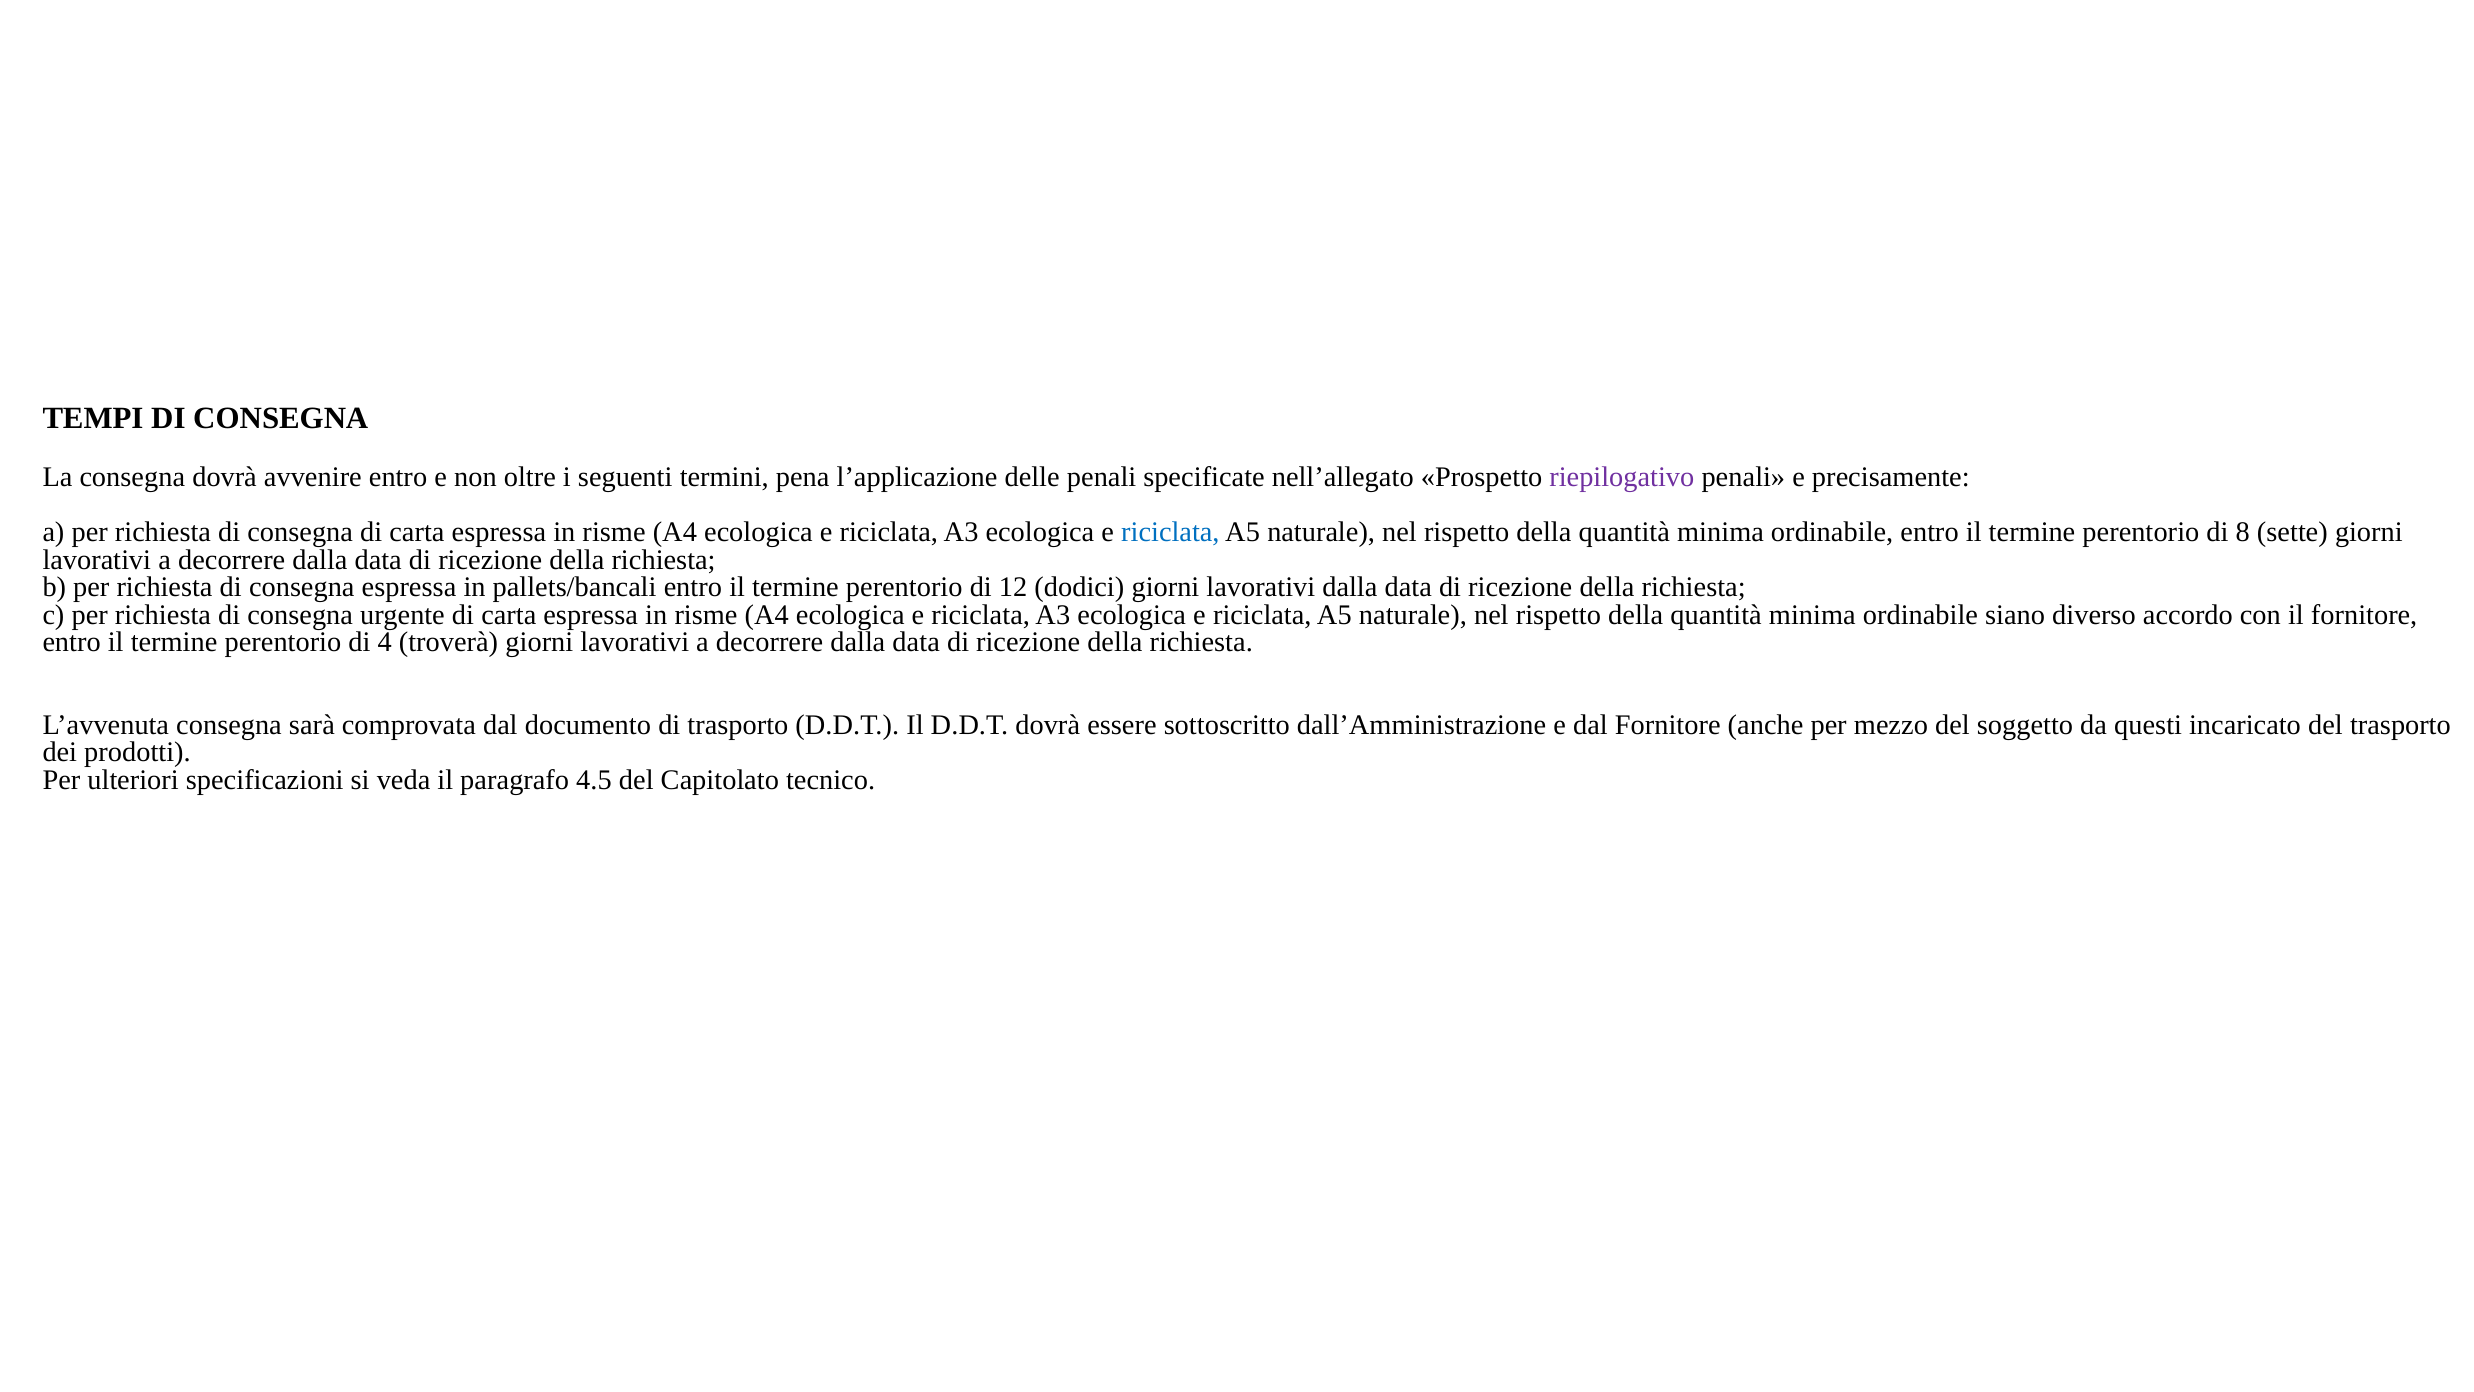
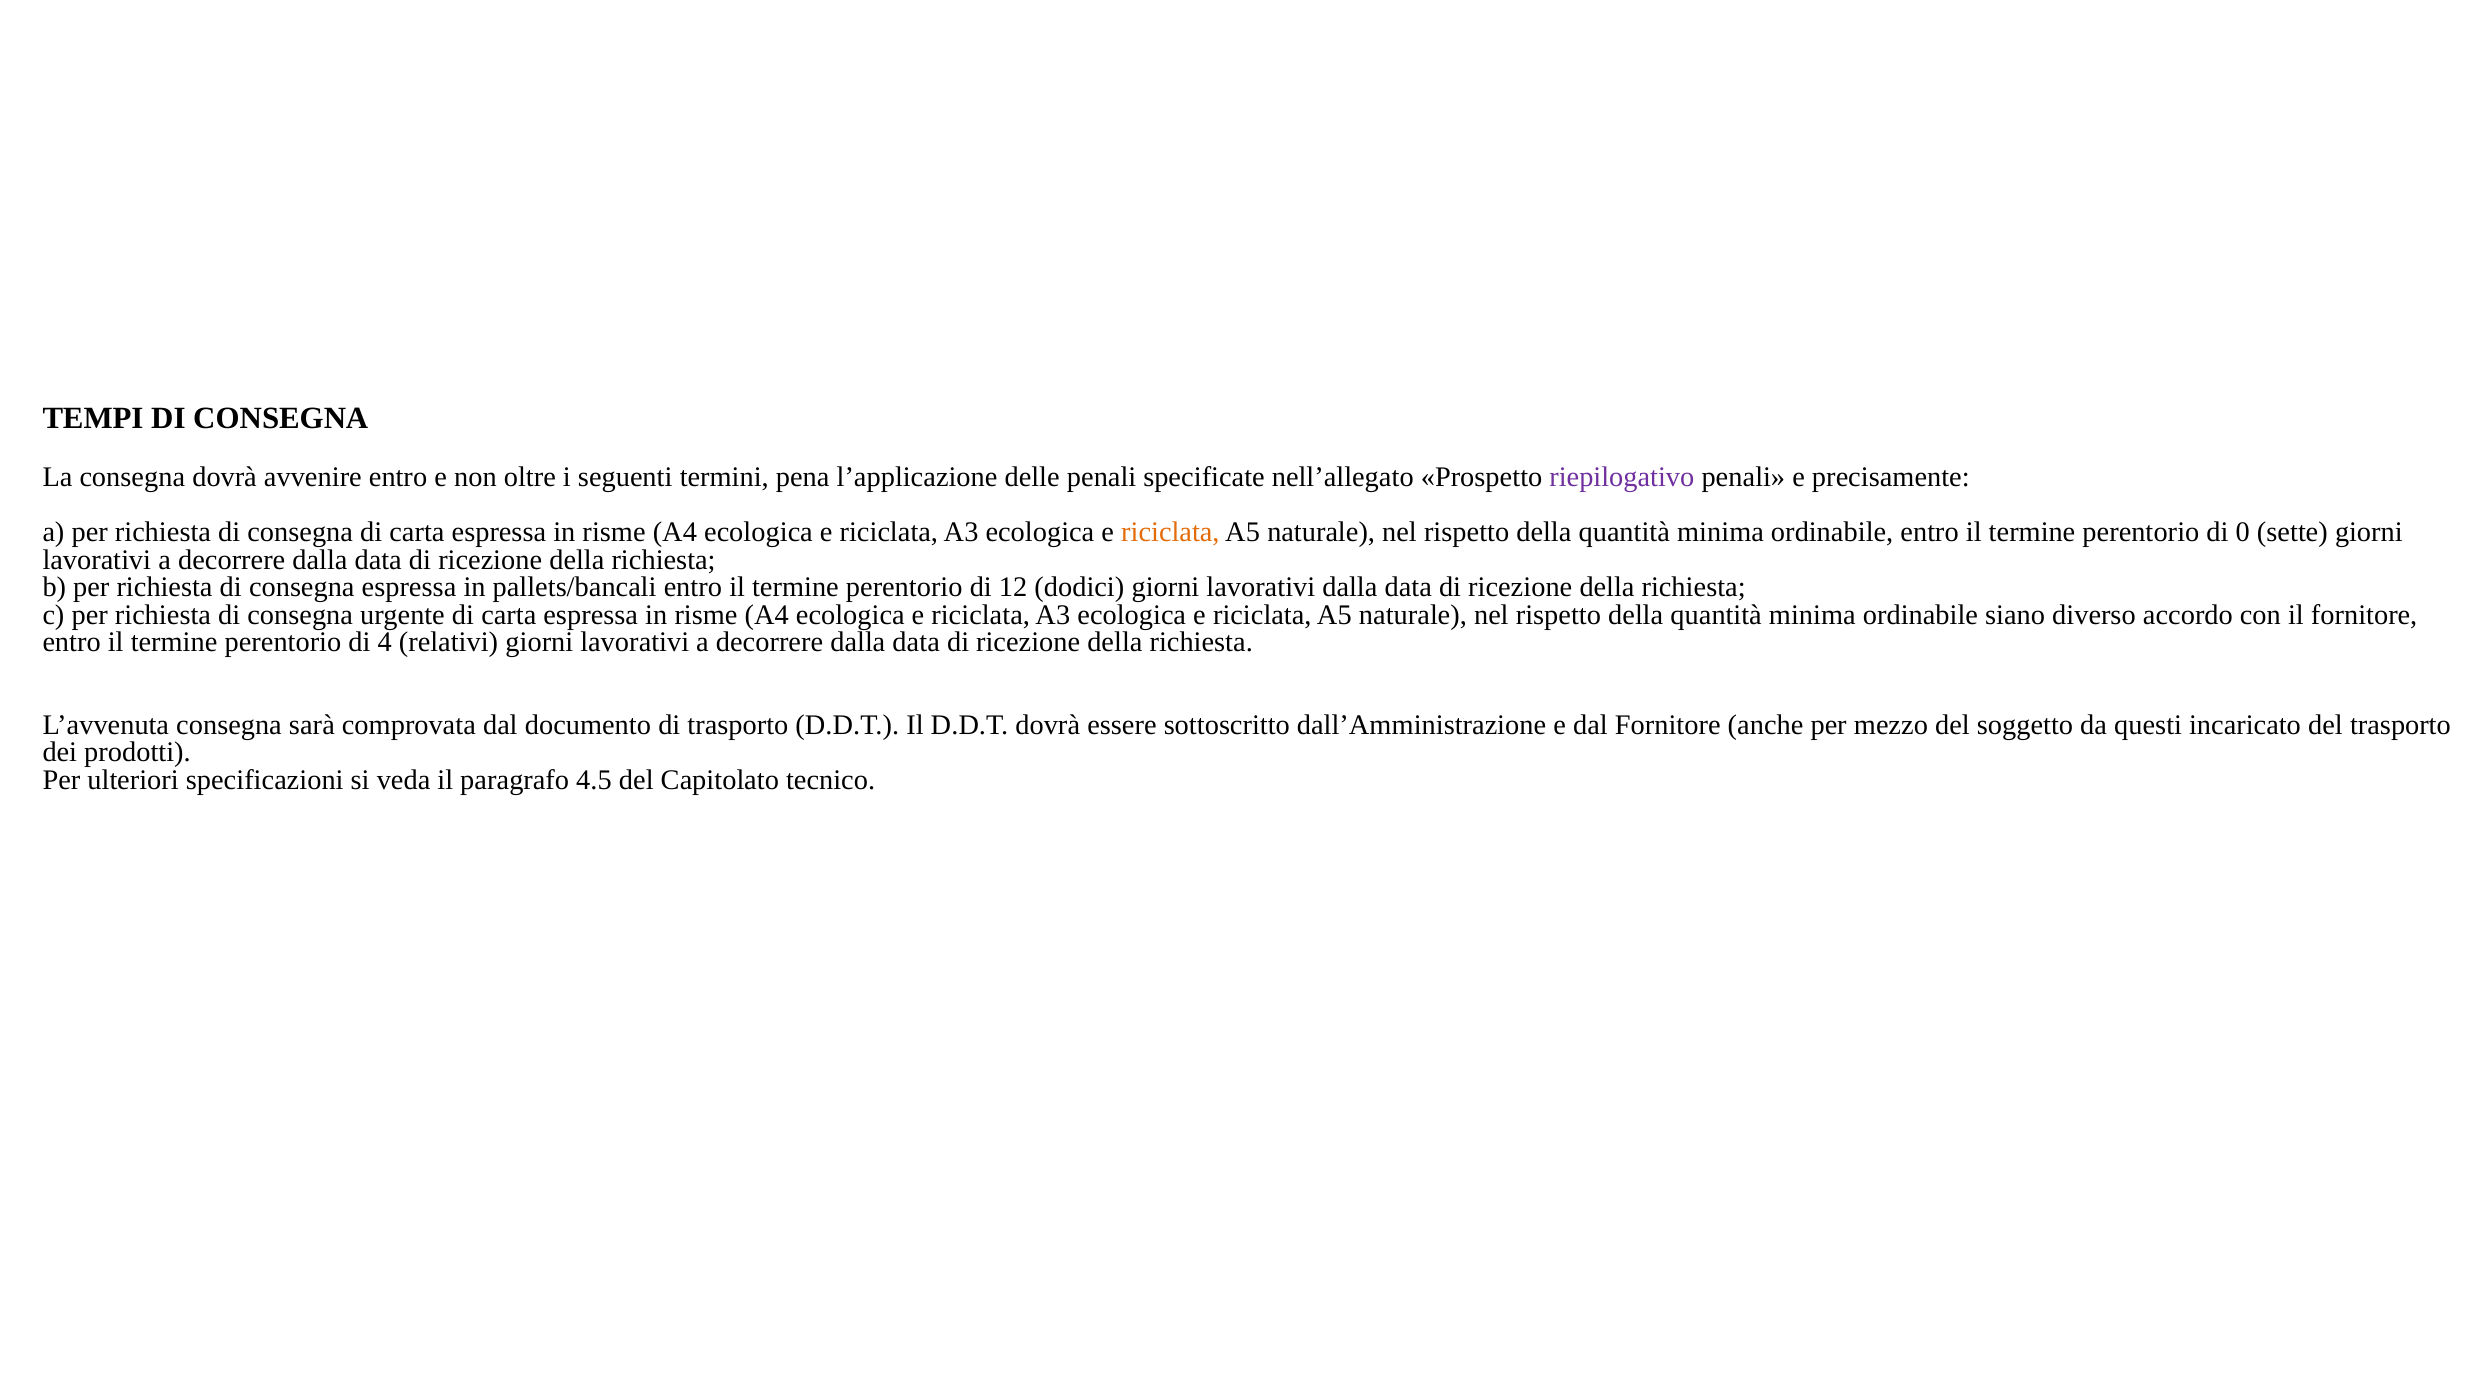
riciclata colour: blue -> orange (1170, 532)
8: 8 -> 0 (2243, 532)
troverà: troverà -> relativi (448, 642)
